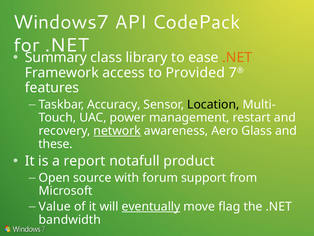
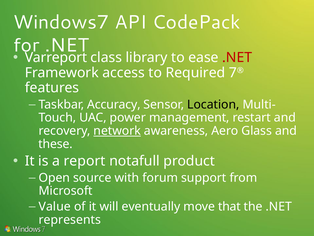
Summary: Summary -> Varreport (56, 58)
.NET colour: orange -> red (237, 58)
Provided: Provided -> Required (195, 73)
eventually underline: present -> none (151, 206)
flag: flag -> that (229, 206)
bandwidth: bandwidth -> represents (70, 219)
